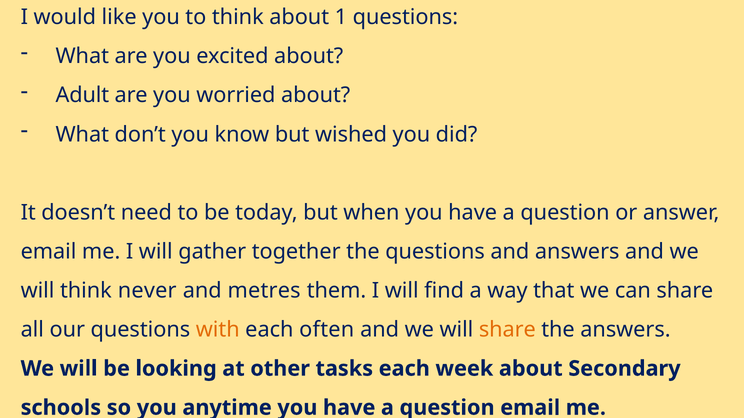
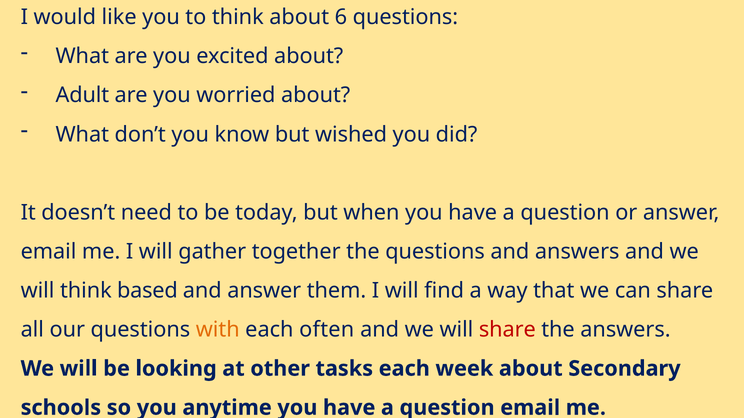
1: 1 -> 6 (341, 17)
never: never -> based (147, 291)
and metres: metres -> answer (264, 291)
share colour: orange -> red (507, 330)
